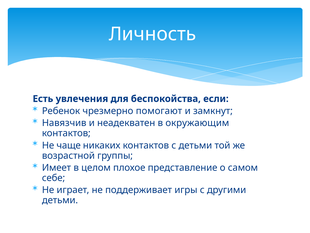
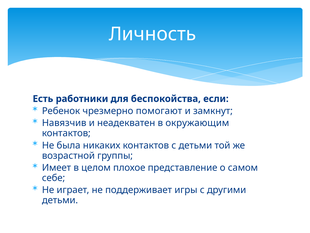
увлечения: увлечения -> работники (82, 99)
чаще: чаще -> была (69, 145)
